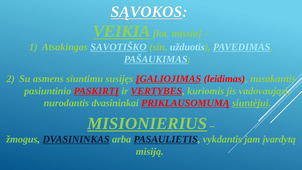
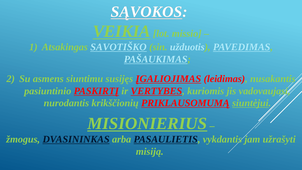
dvasininkai: dvasininkai -> krikščionių (115, 103)
įvardytą: įvardytą -> užrašyti (279, 139)
